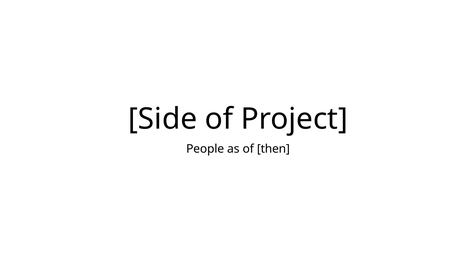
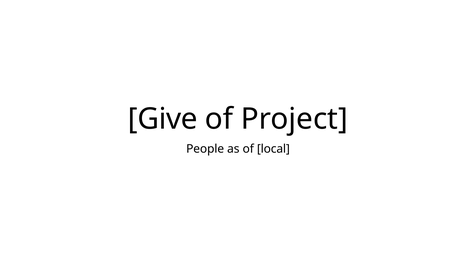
Side: Side -> Give (163, 119)
then: then -> local (273, 149)
